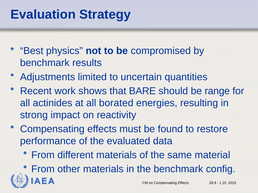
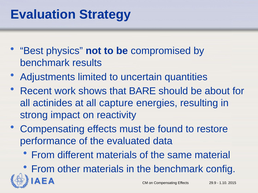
range: range -> about (217, 91)
borated: borated -> capture (116, 103)
